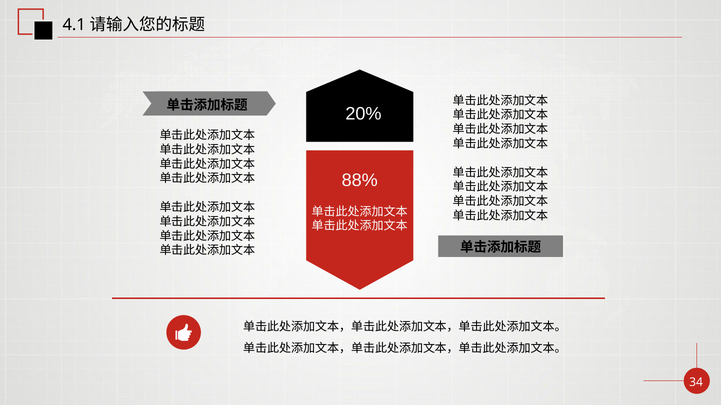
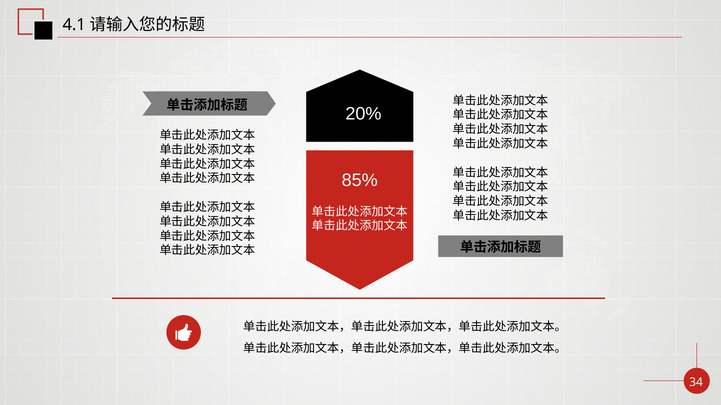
88%: 88% -> 85% (360, 181)
